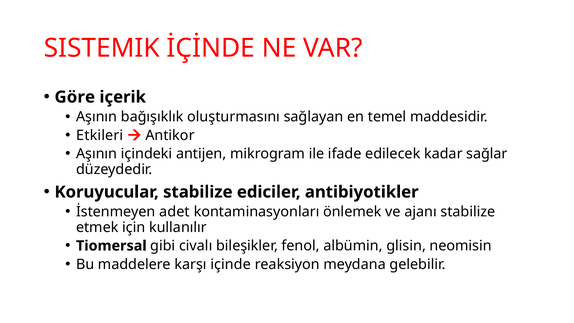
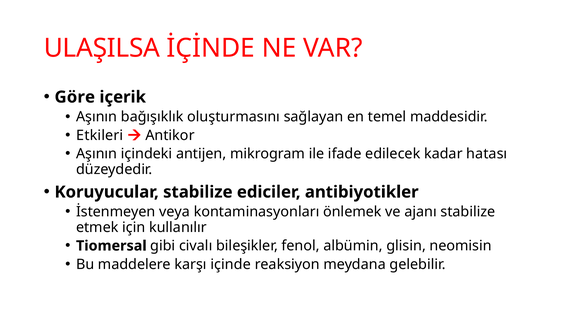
SISTEMIK: SISTEMIK -> ULAŞILSA (102, 48)
sağlar: sağlar -> hatası (487, 154)
adet: adet -> veya (175, 212)
